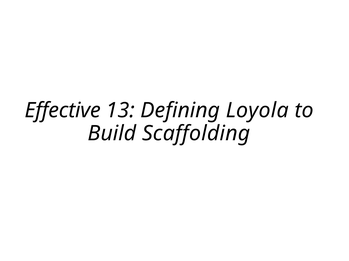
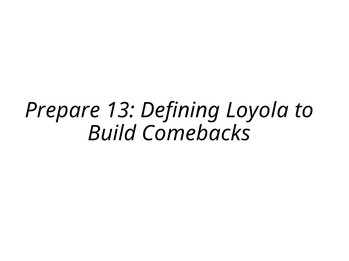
Effective: Effective -> Prepare (63, 111)
Scaffolding: Scaffolding -> Comebacks (196, 134)
